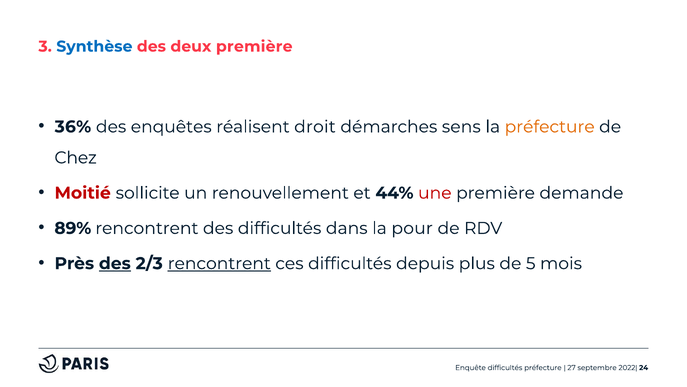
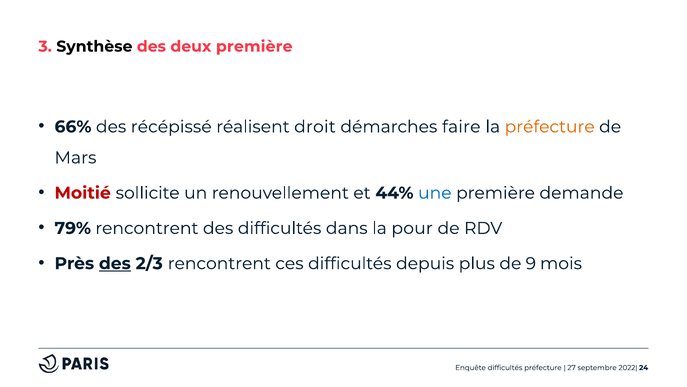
Synthèse colour: blue -> black (94, 46)
36%: 36% -> 66% (73, 127)
enquêtes: enquêtes -> récépissé (171, 127)
sens: sens -> faire (461, 127)
Chez: Chez -> Mars (75, 158)
une colour: red -> blue (435, 193)
89%: 89% -> 79% (73, 228)
rencontrent underline: present -> none (219, 263)
5: 5 -> 9 (531, 263)
